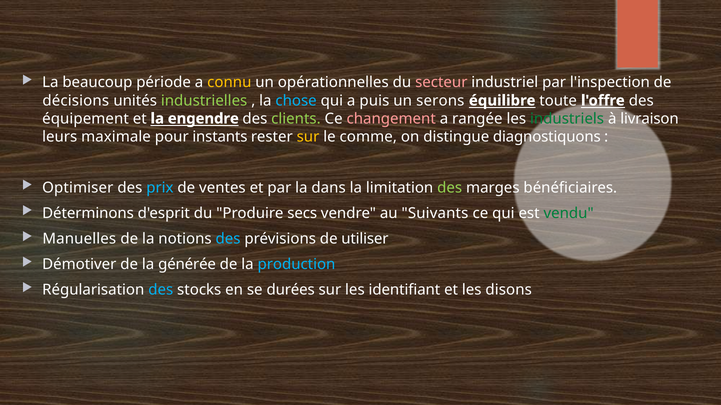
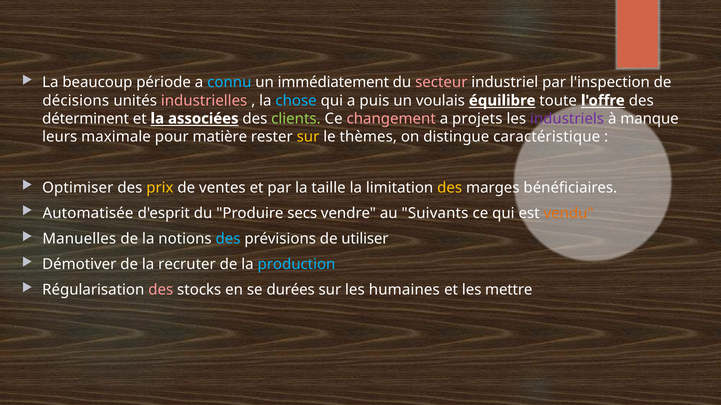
connu colour: yellow -> light blue (229, 83)
opérationnelles: opérationnelles -> immédiatement (333, 83)
industrielles colour: light green -> pink (204, 101)
serons: serons -> voulais (440, 101)
équipement: équipement -> déterminent (86, 119)
engendre: engendre -> associées (203, 119)
rangée: rangée -> projets (477, 119)
industriels colour: green -> purple (567, 119)
livraison: livraison -> manque (650, 119)
instants: instants -> matière (220, 137)
comme: comme -> thèmes (368, 137)
diagnostiquons: diagnostiquons -> caractéristique (547, 137)
prix colour: light blue -> yellow (160, 188)
dans: dans -> taille (329, 188)
des colour: light green -> yellow (450, 188)
Déterminons: Déterminons -> Automatisée (88, 214)
vendu colour: green -> orange (569, 214)
générée: générée -> recruter (187, 265)
des colour: light blue -> pink (161, 290)
identifiant: identifiant -> humaines (404, 290)
disons: disons -> mettre (509, 290)
